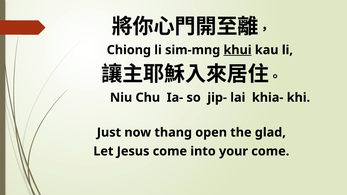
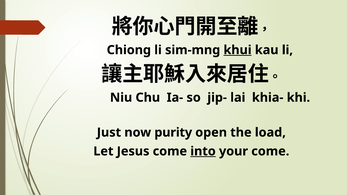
thang: thang -> purity (173, 133)
glad: glad -> load (270, 133)
into underline: none -> present (203, 151)
